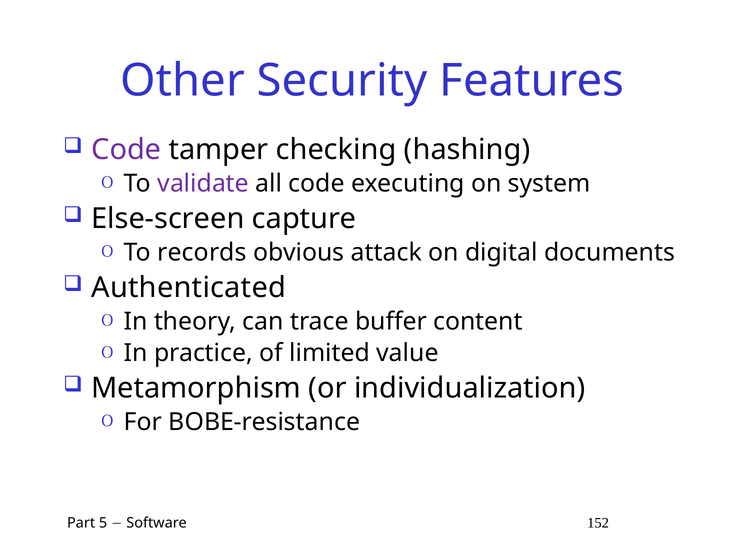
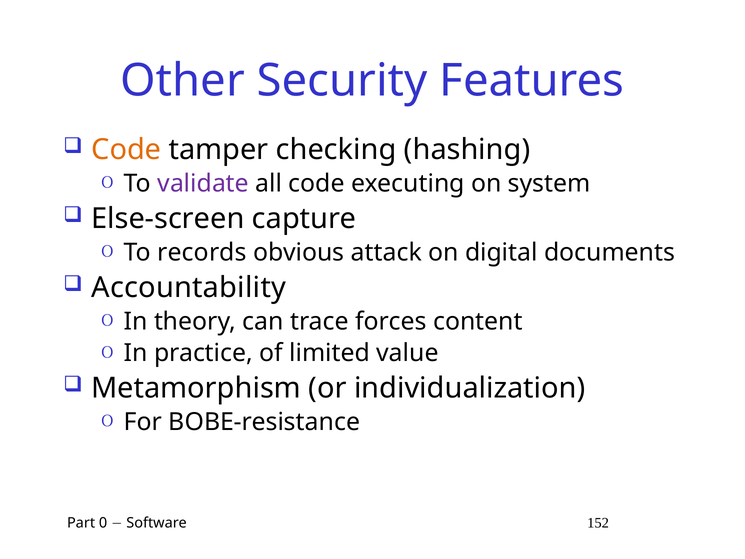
Code colour: purple -> orange (126, 150)
Authenticated: Authenticated -> Accountability (189, 287)
buffer: buffer -> forces (391, 321)
5: 5 -> 0 (103, 523)
